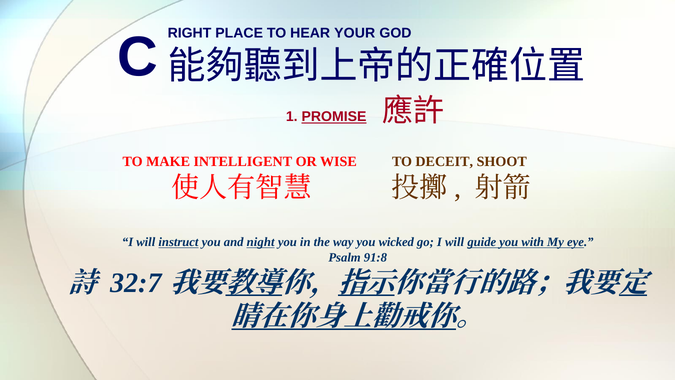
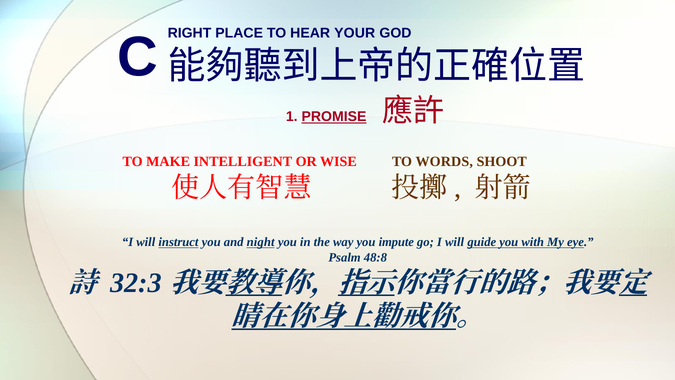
DECEIT: DECEIT -> WORDS (444, 161)
wicked: wicked -> impute (396, 242)
91:8: 91:8 -> 48:8 (375, 257)
32:7: 32:7 -> 32:3 (136, 283)
